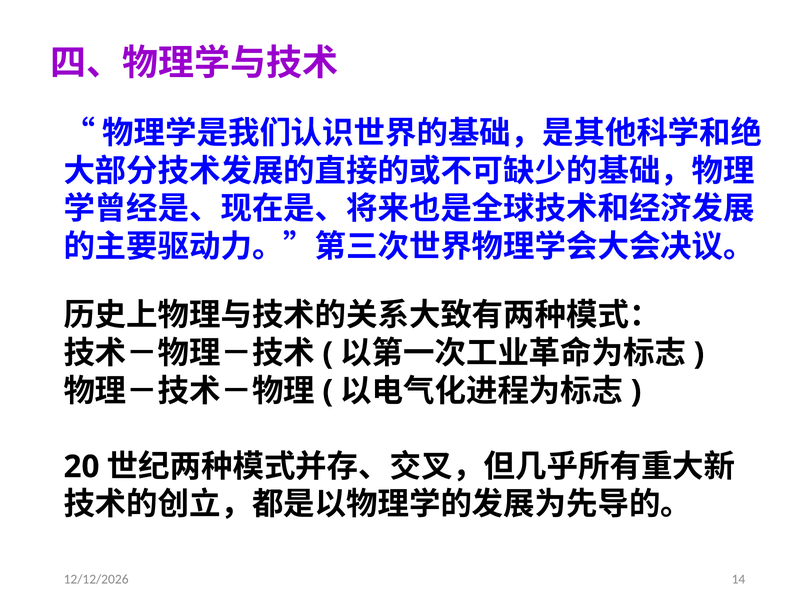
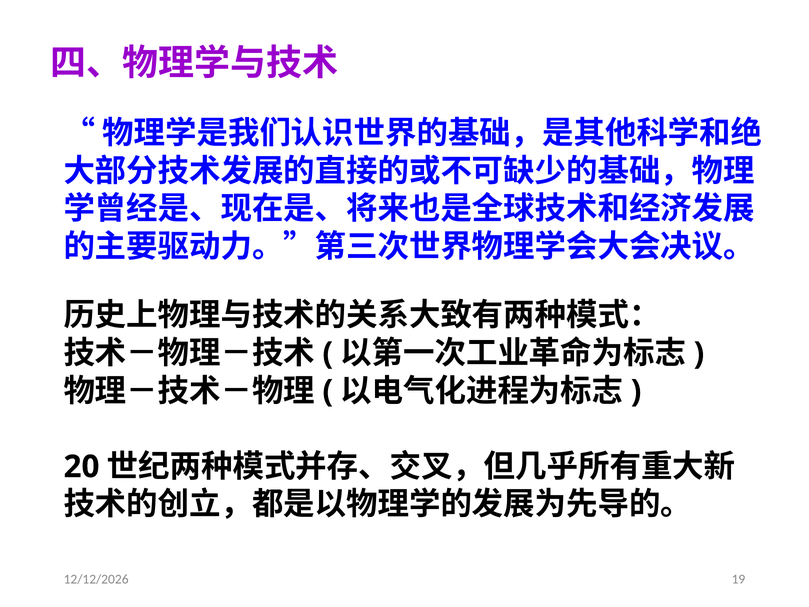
14: 14 -> 19 (738, 579)
